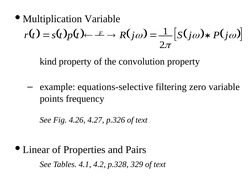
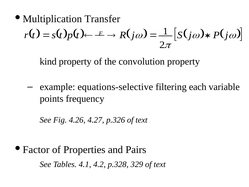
Multiplication Variable: Variable -> Transfer (102, 19)
zero: zero -> each (198, 87)
Linear: Linear -> Factor (36, 149)
